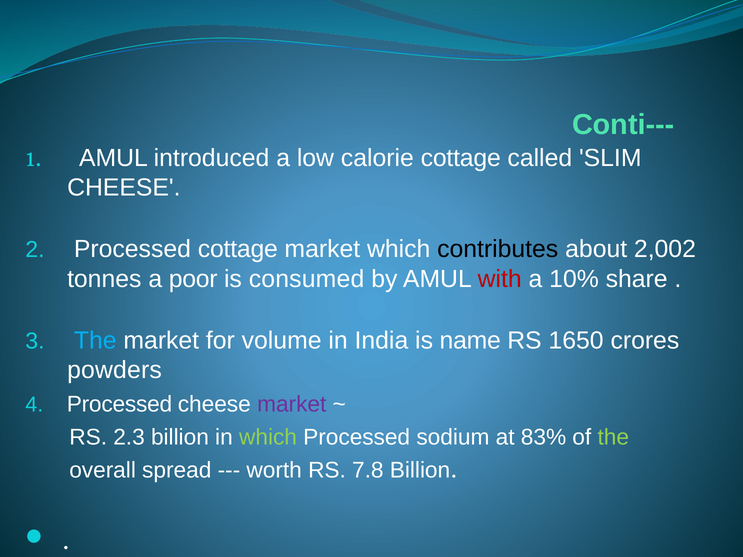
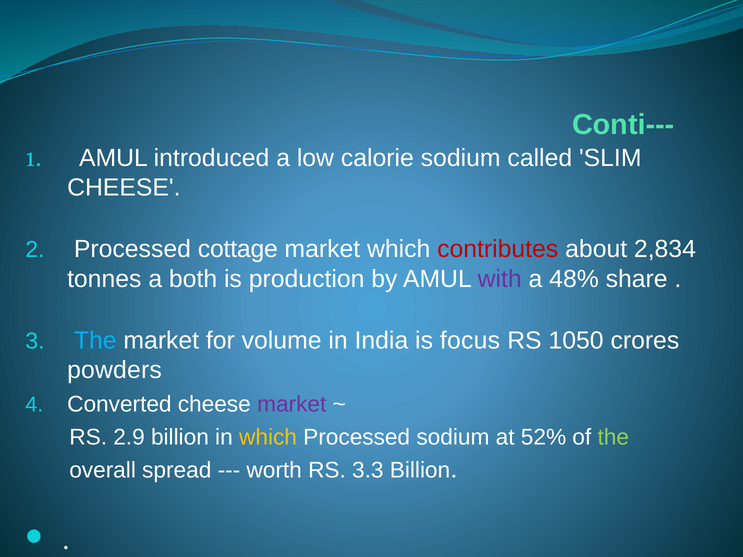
calorie cottage: cottage -> sodium (461, 158)
contributes colour: black -> red (498, 249)
2,002: 2,002 -> 2,834 (665, 249)
poor: poor -> both (193, 279)
consumed: consumed -> production (307, 279)
with colour: red -> purple (500, 279)
10%: 10% -> 48% (574, 279)
name: name -> focus (470, 341)
1650: 1650 -> 1050 (576, 341)
Processed: Processed -> Converted (119, 404)
2.3: 2.3 -> 2.9 (129, 437)
which colour: light green -> yellow (268, 437)
83%: 83% -> 52% (543, 437)
7.8: 7.8 -> 3.3 (368, 470)
